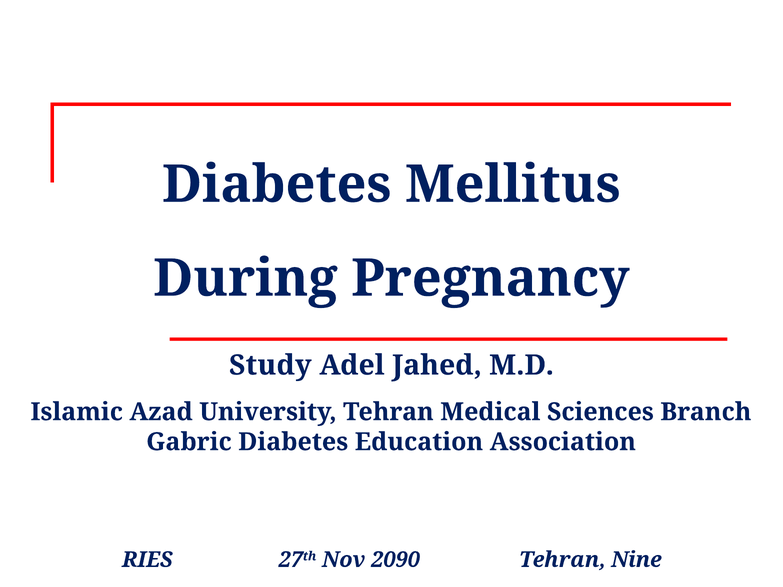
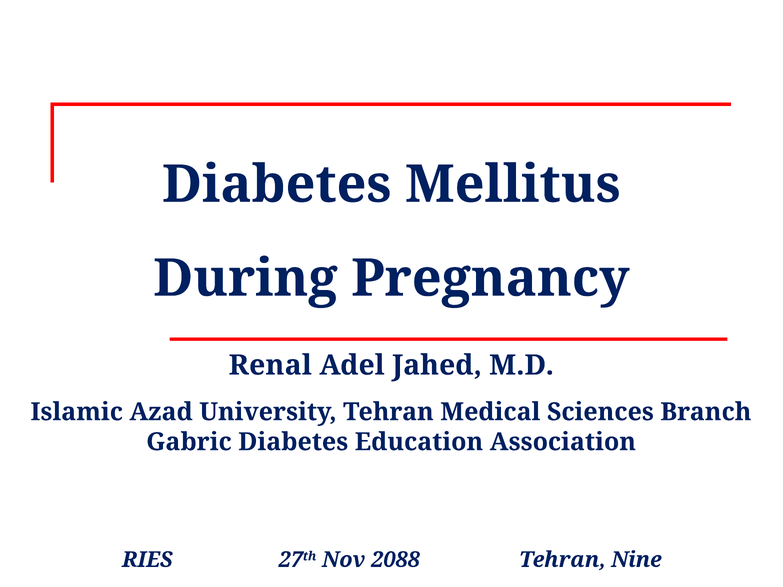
Study: Study -> Renal (270, 365)
2090: 2090 -> 2088 (395, 560)
